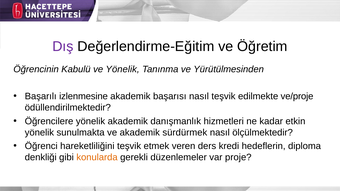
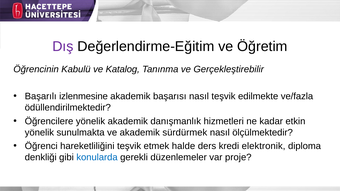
ve Yönelik: Yönelik -> Katalog (123, 69)
Yürütülmesinden: Yürütülmesinden -> Gerçekleştirebilir (229, 69)
ve/proje: ve/proje -> ve/fazla (297, 97)
veren: veren -> halde (184, 146)
hedeflerin: hedeflerin -> elektronik (264, 146)
konularda colour: orange -> blue (97, 157)
